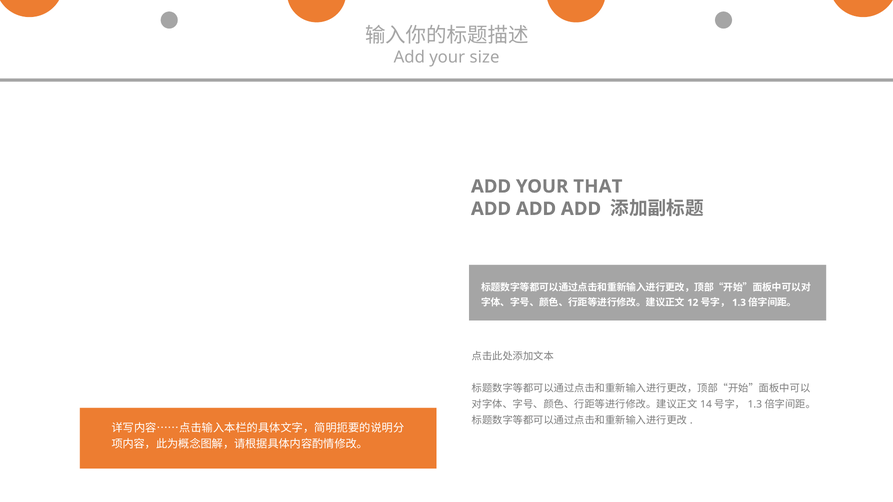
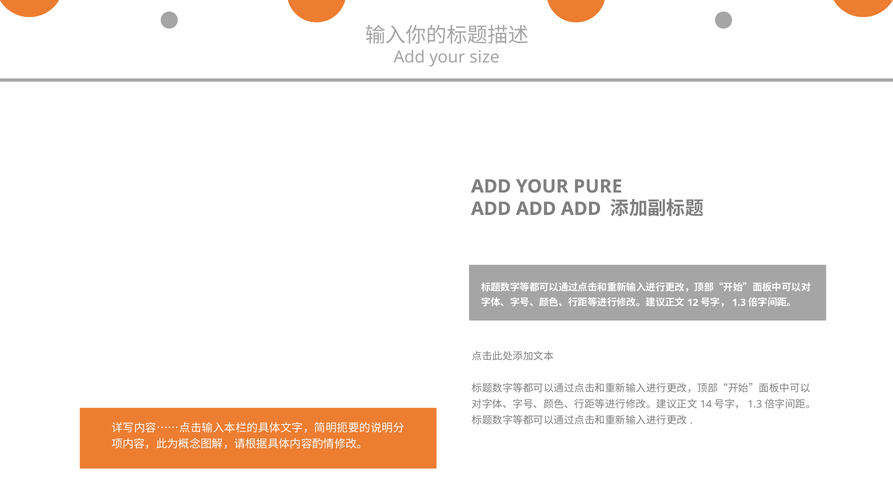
THAT: THAT -> PURE (598, 187)
